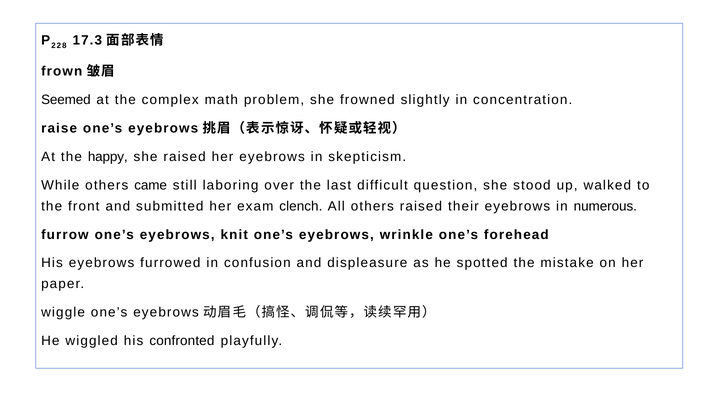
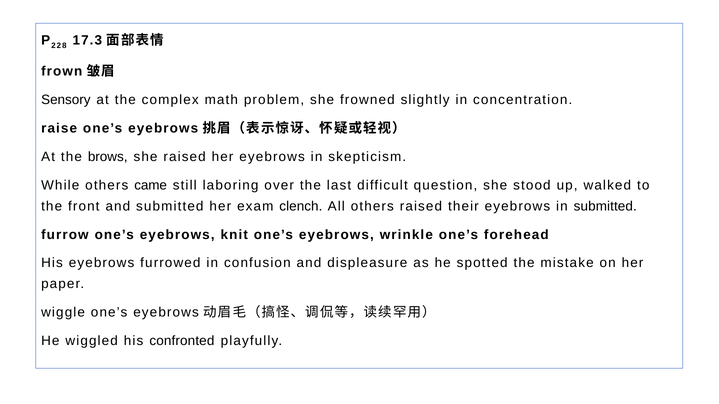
Seemed: Seemed -> Sensory (66, 100)
happy: happy -> brows (108, 157)
in numerous: numerous -> submitted (605, 206)
